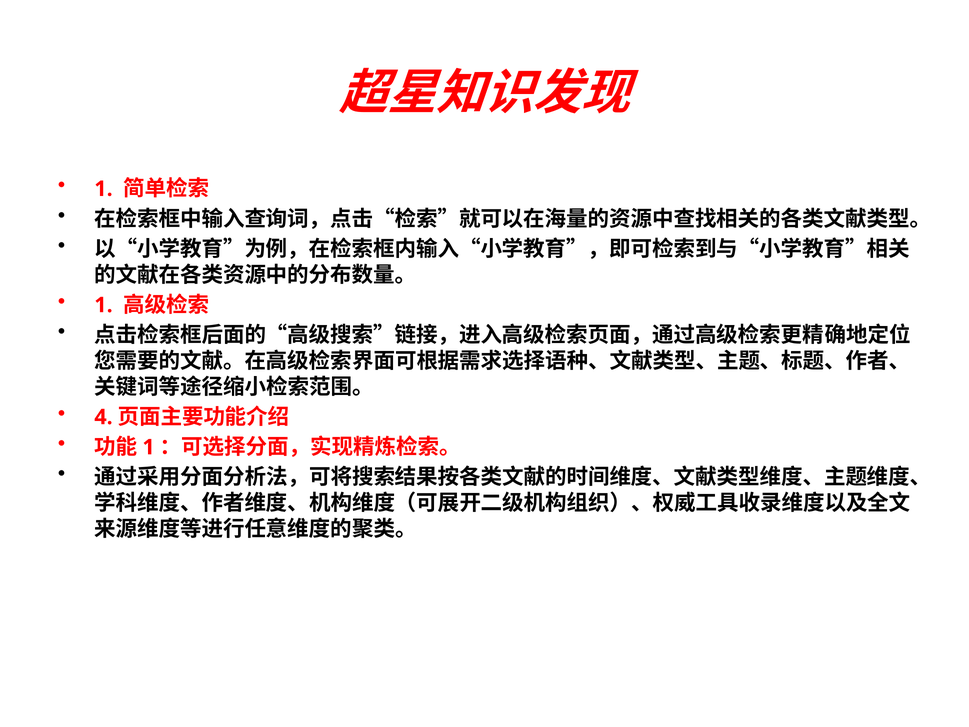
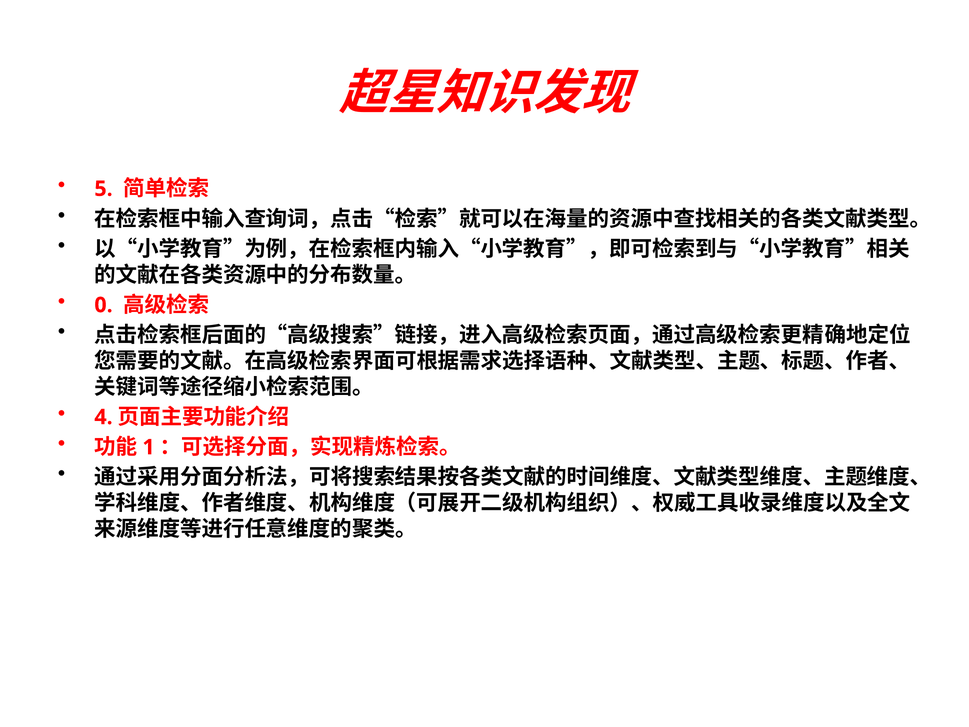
1: 1 -> 5 (104, 189)
1: 1 -> 0 (104, 305)
